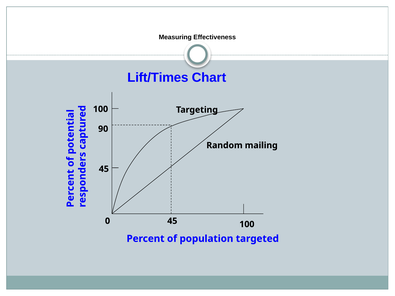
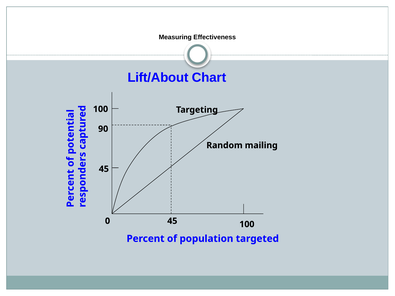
Lift/Times: Lift/Times -> Lift/About (158, 78)
